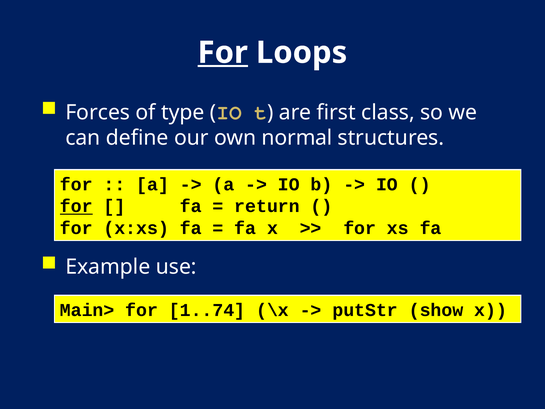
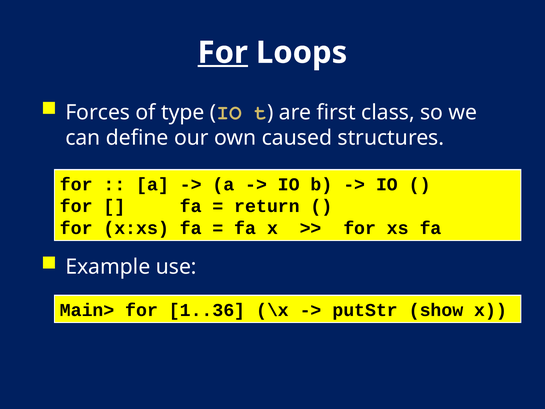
normal: normal -> caused (297, 138)
for underline: present -> none (76, 206)
1..74: 1..74 -> 1..36 (207, 310)
